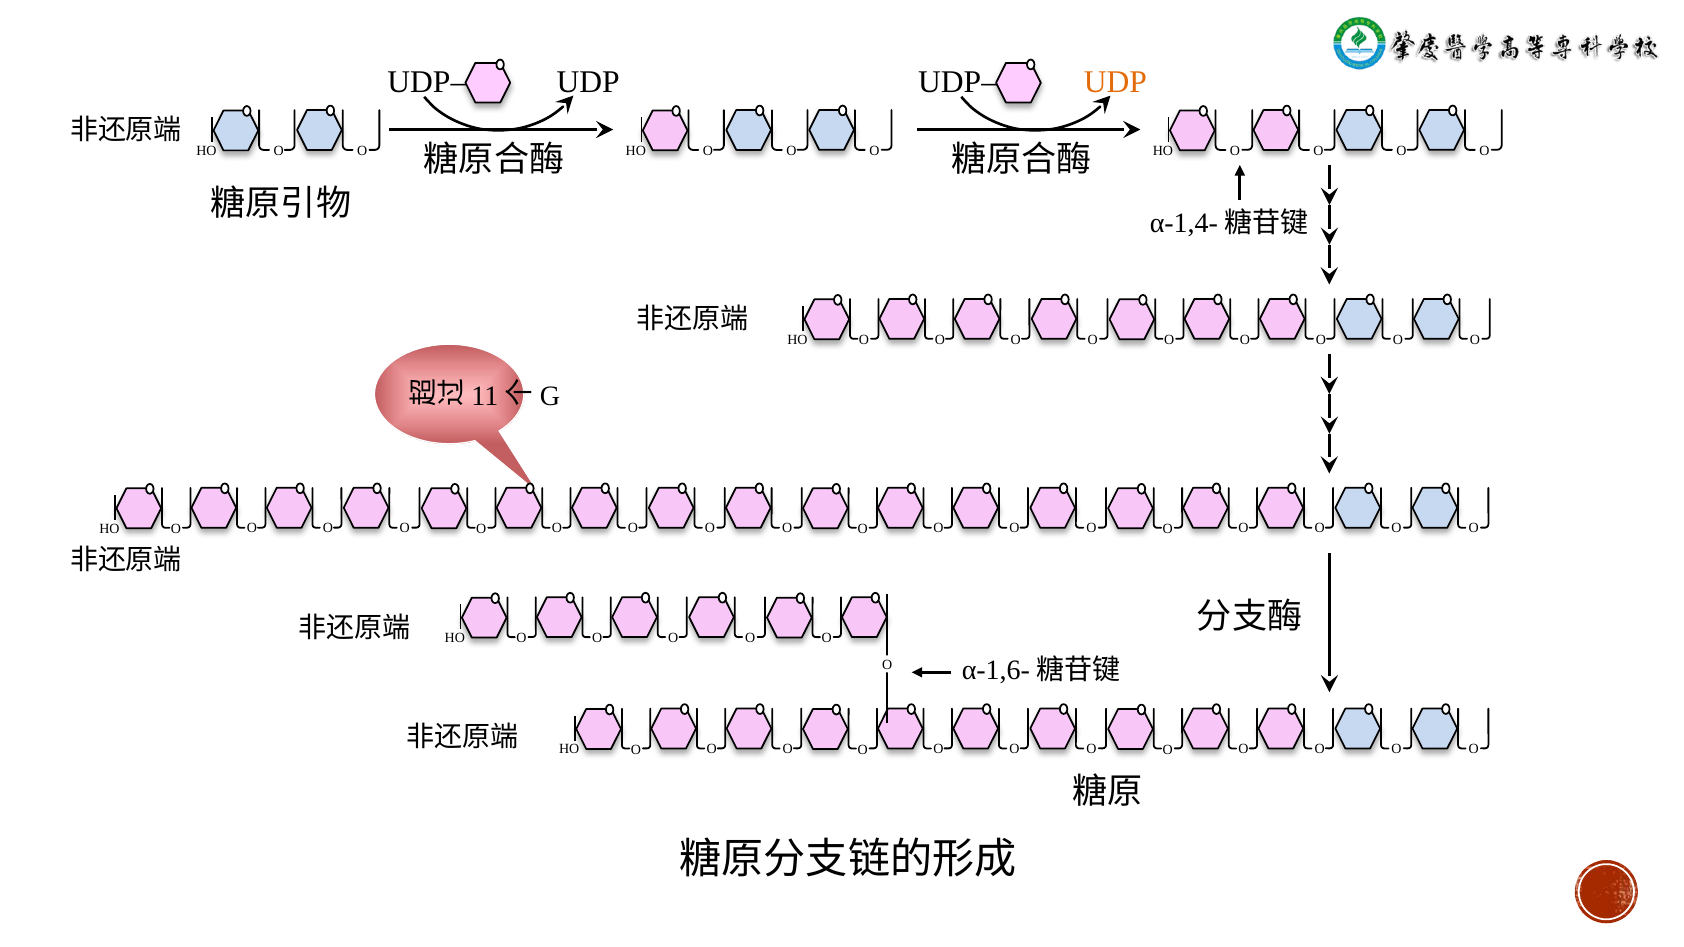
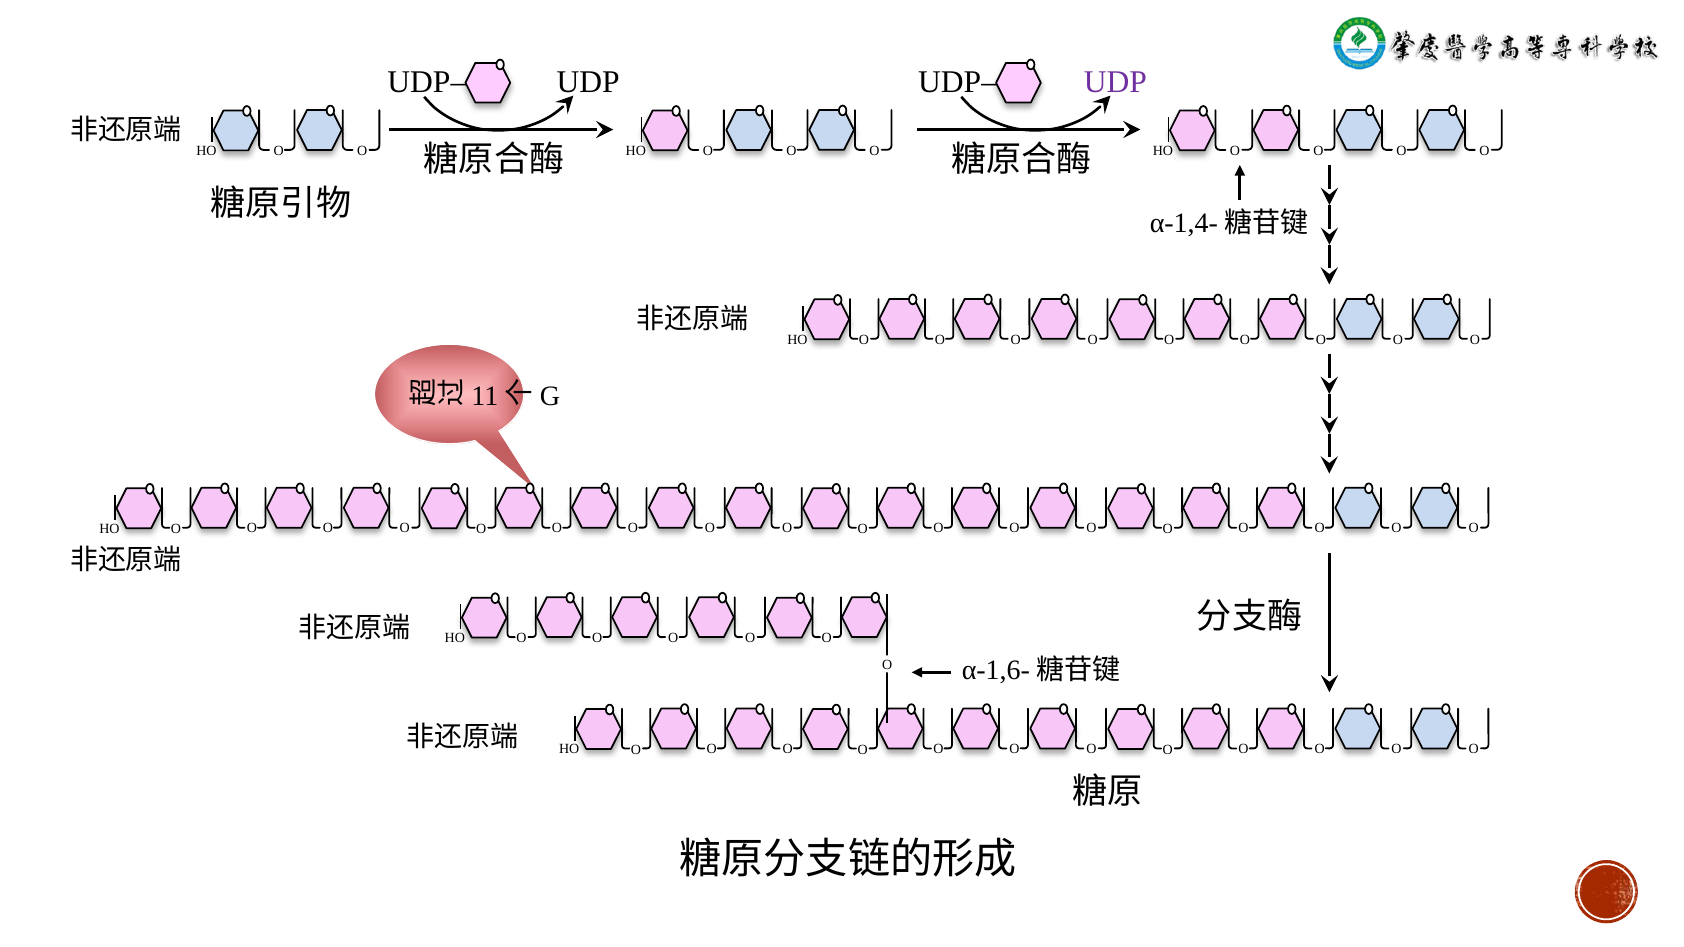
UDP colour: orange -> purple (1115, 82)
